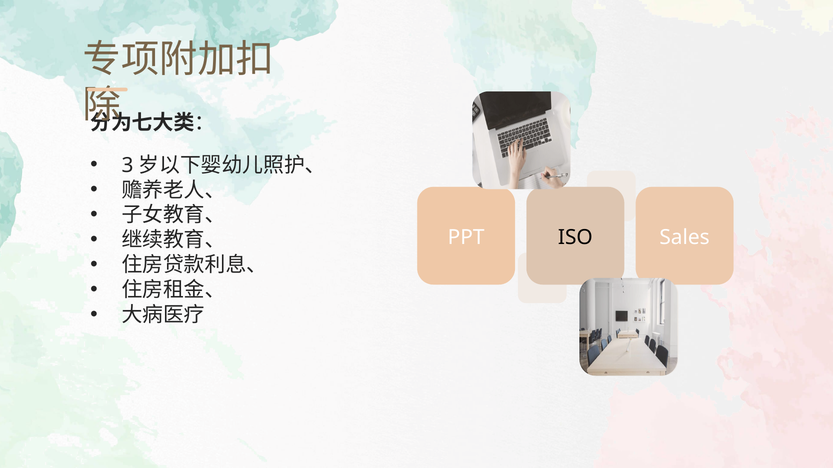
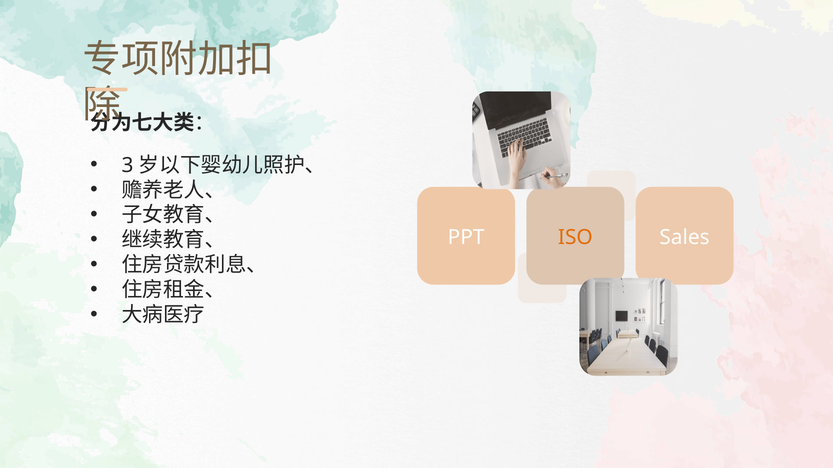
ISO colour: black -> orange (575, 237)
